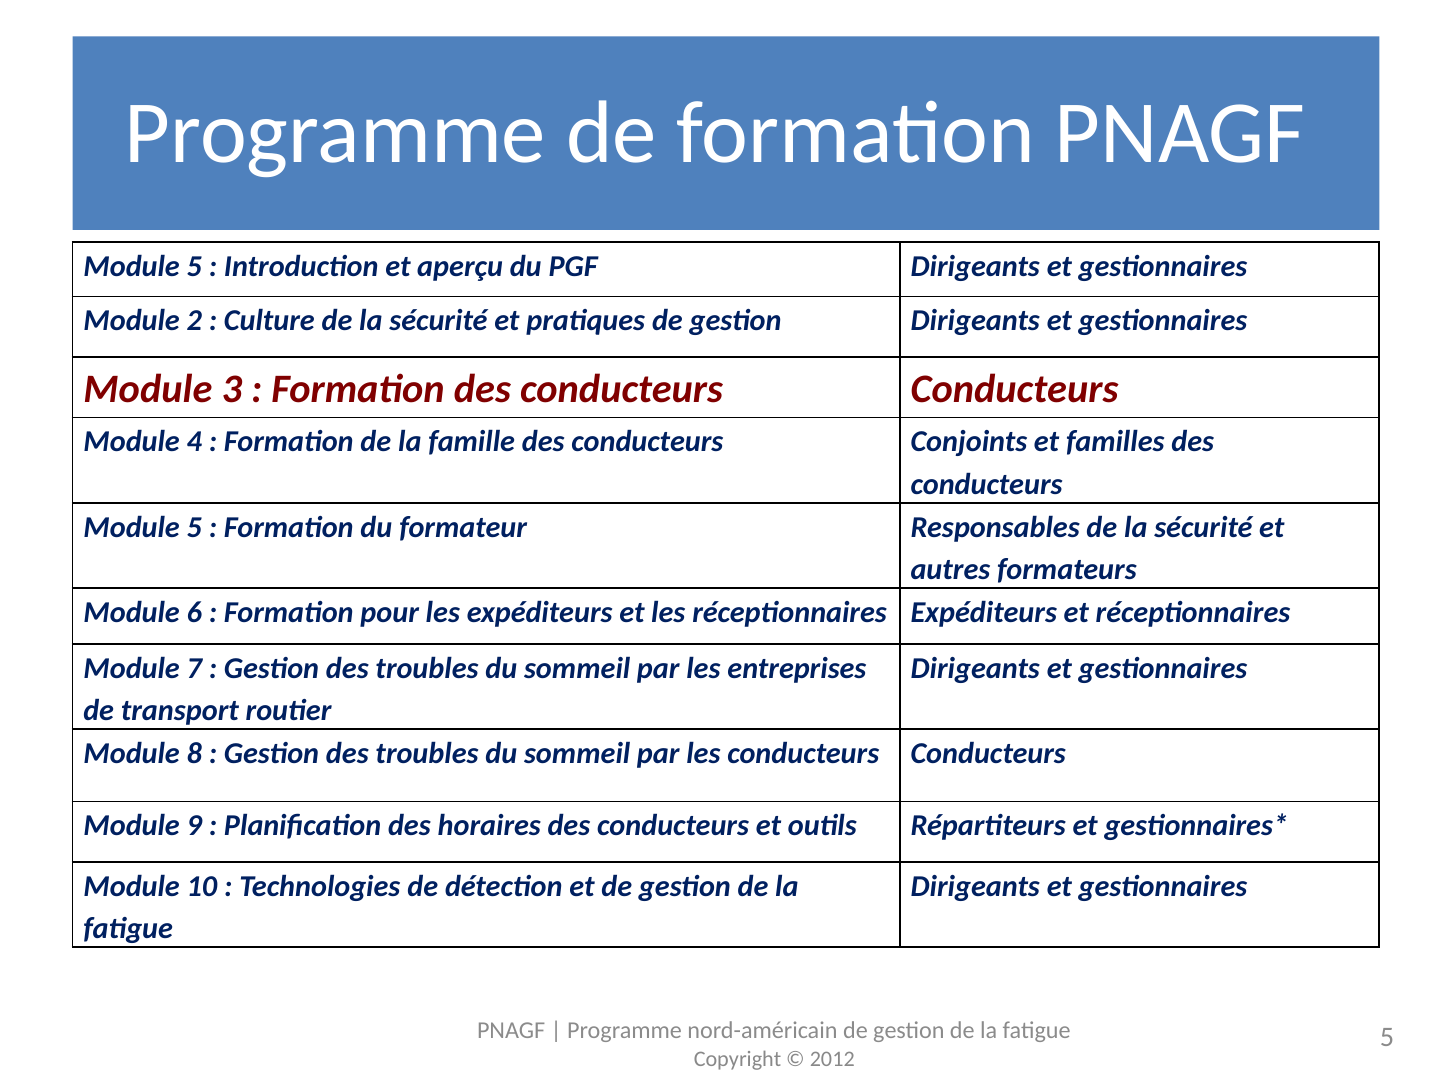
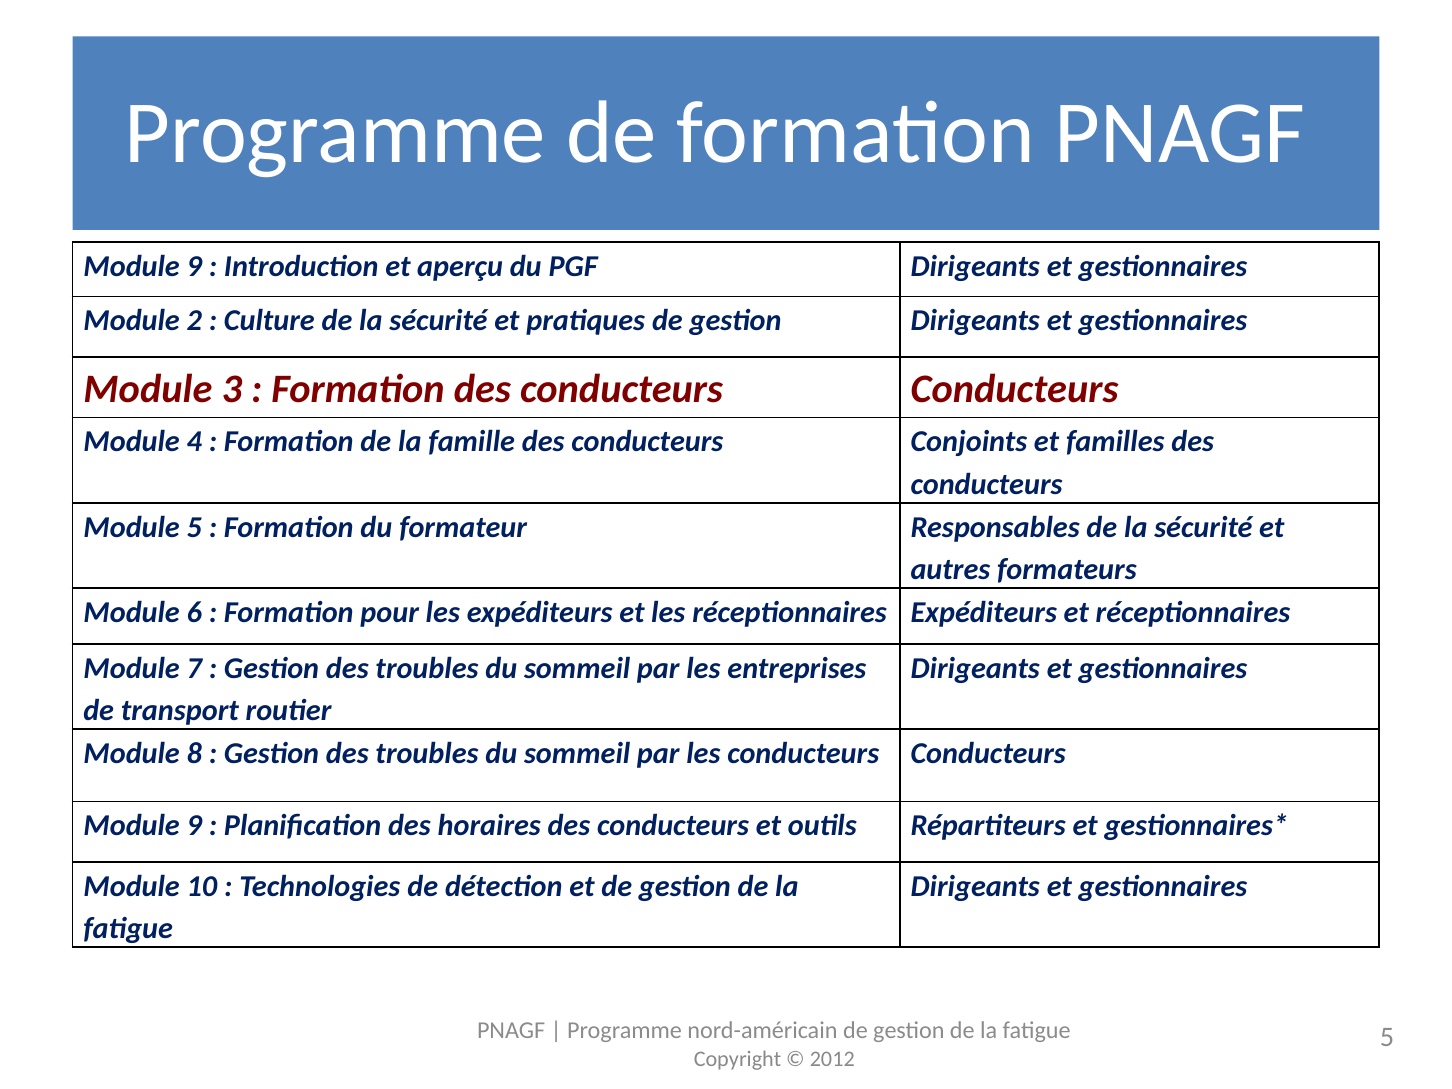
5: 5 -> 9 (194, 266)
